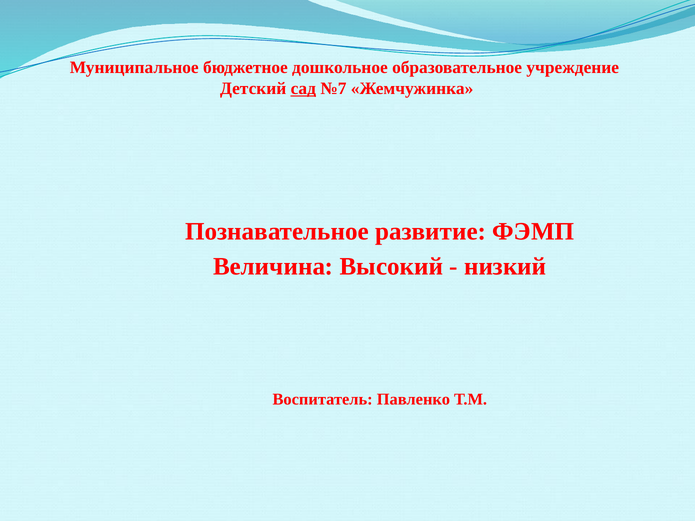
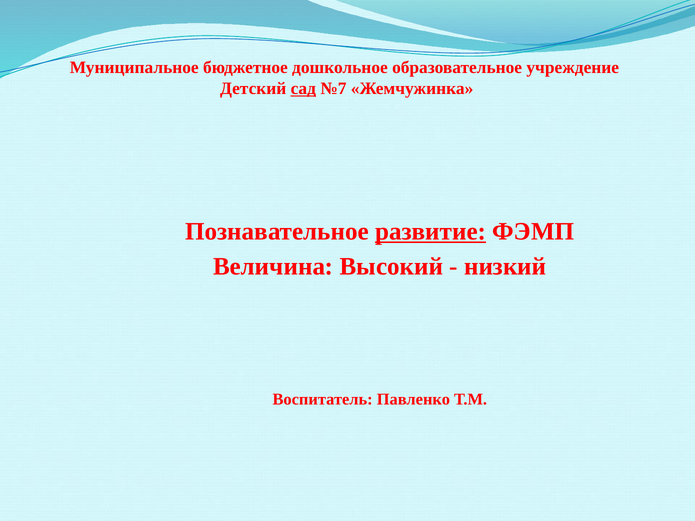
развитие underline: none -> present (431, 232)
